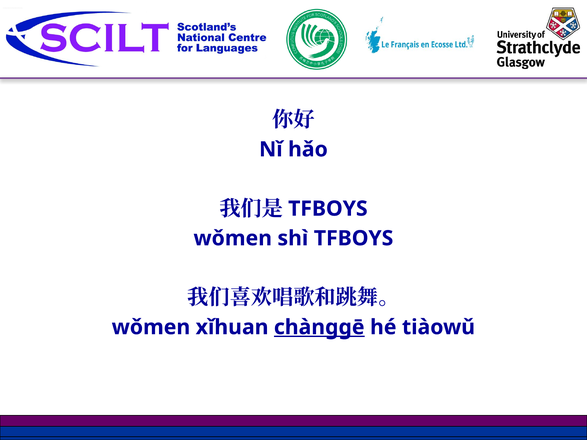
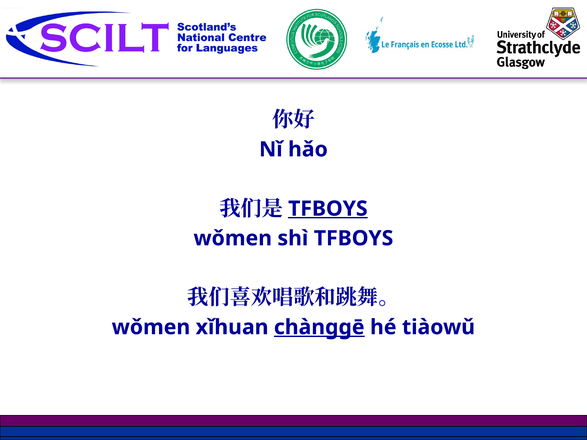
TFBOYS underline: none -> present (328, 209)
